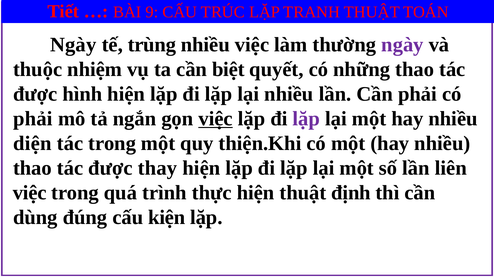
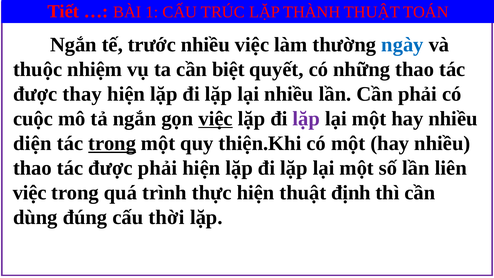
9: 9 -> 1 (152, 12)
TRANH: TRANH -> THÀNH (312, 12)
Ngày: Ngày -> Ngắn (73, 45)
trùng: trùng -> trước (152, 45)
ngày colour: purple -> blue (402, 45)
hình: hình -> thay (82, 94)
phải: phải -> cuộc (33, 119)
trong underline: none -> present (112, 143)
được thay: thay -> phải (157, 168)
kiện: kiện -> thời (167, 217)
